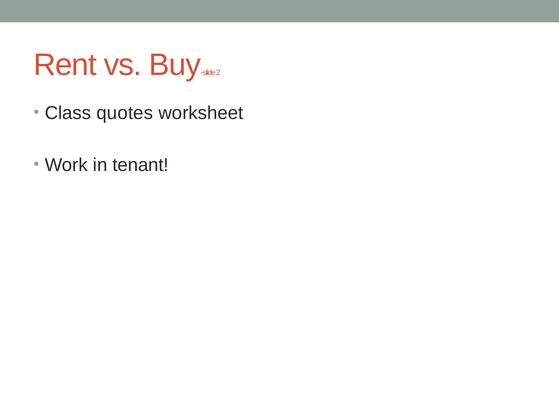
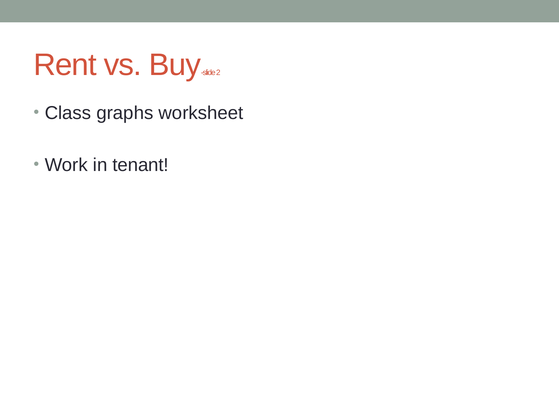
quotes: quotes -> graphs (125, 113)
